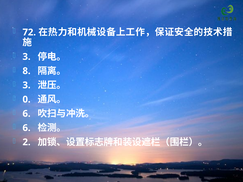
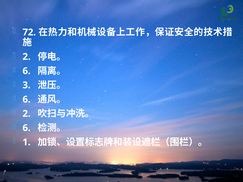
3: 3 -> 2 (27, 57)
8: 8 -> 6 (27, 71)
0: 0 -> 6 (27, 100)
6: 6 -> 2 (27, 114)
2: 2 -> 1 (27, 142)
